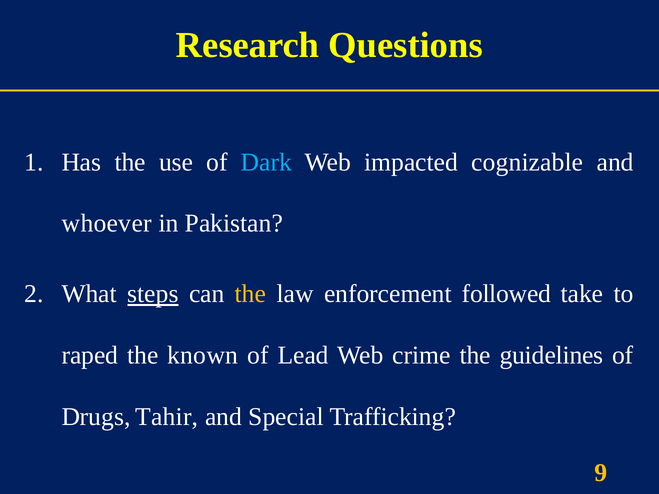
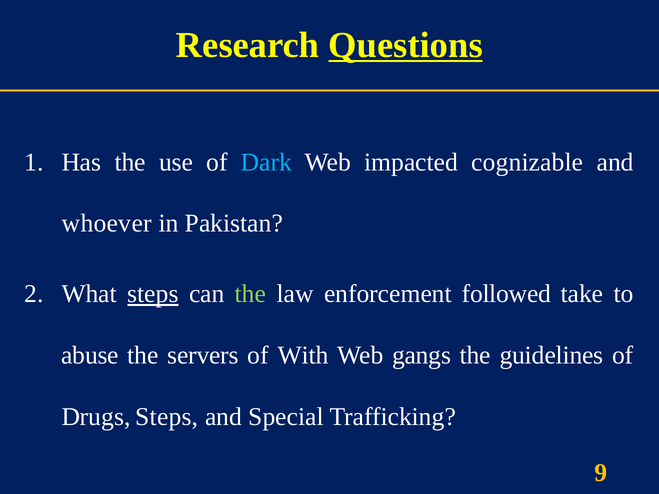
Questions underline: none -> present (406, 45)
the colour: yellow -> light green (251, 294)
raped: raped -> abuse (90, 356)
known: known -> servers (203, 356)
Lead: Lead -> With (303, 356)
crime: crime -> gangs (422, 356)
Drugs Tahir: Tahir -> Steps (167, 417)
